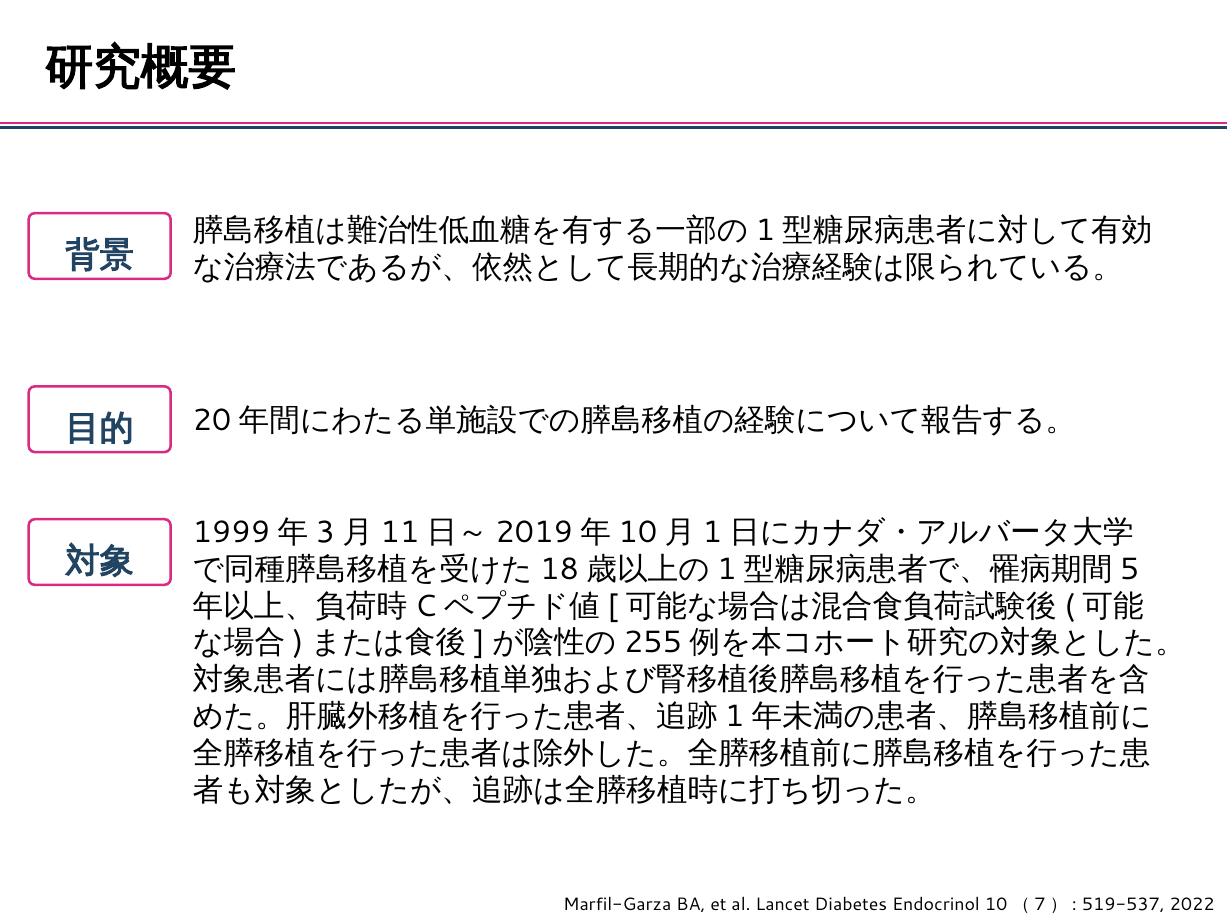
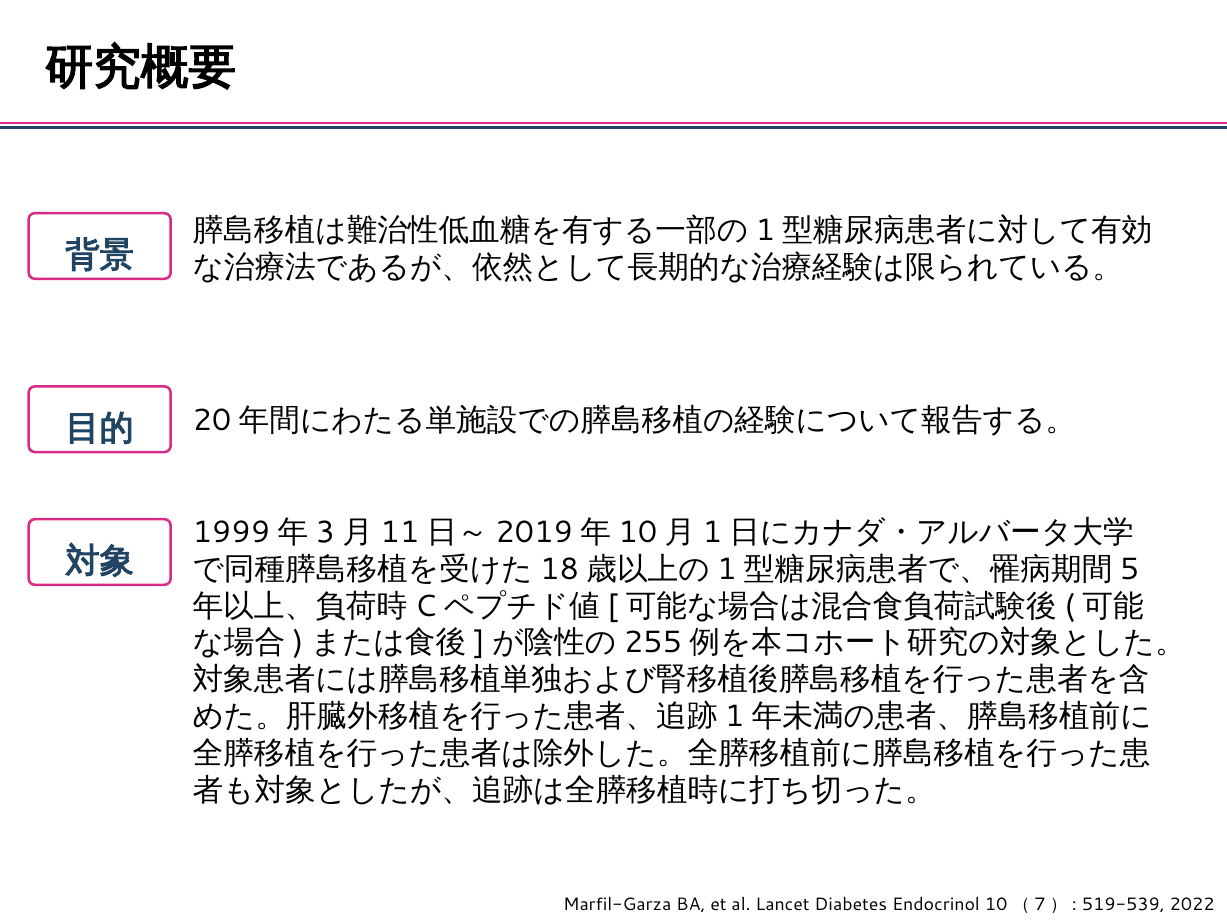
519-537: 519-537 -> 519-539 (1123, 905)
